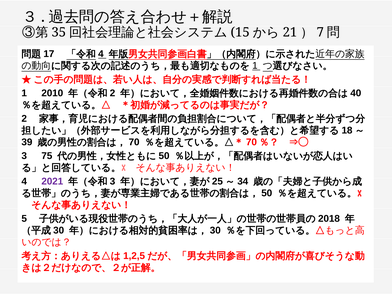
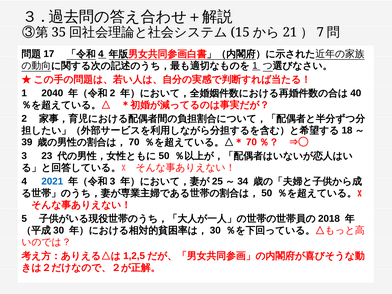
2010: 2010 -> 2040 (52, 93)
75: 75 -> 23 (47, 156)
2021 colour: purple -> blue (52, 181)
